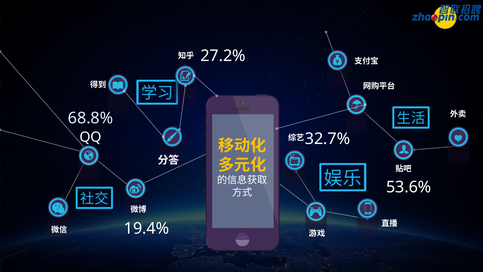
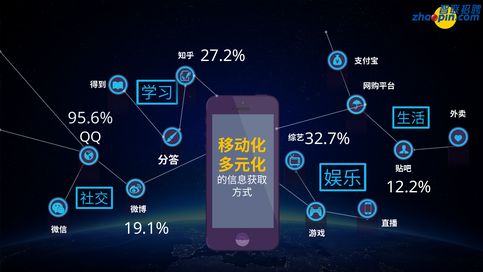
68.8%: 68.8% -> 95.6% (91, 118)
53.6%: 53.6% -> 12.2% (409, 187)
19.4%: 19.4% -> 19.1% (146, 228)
